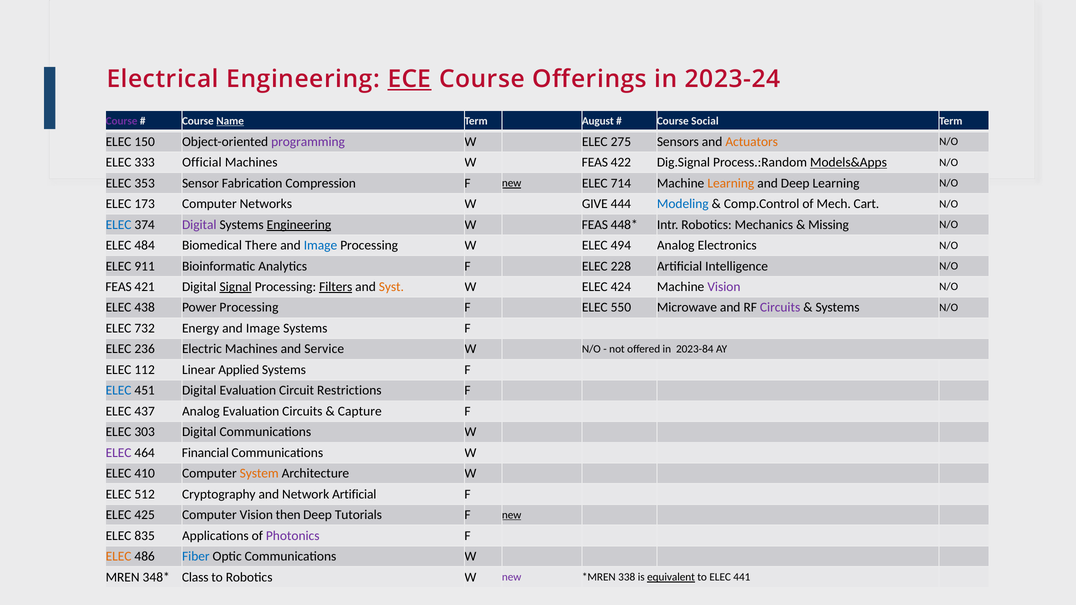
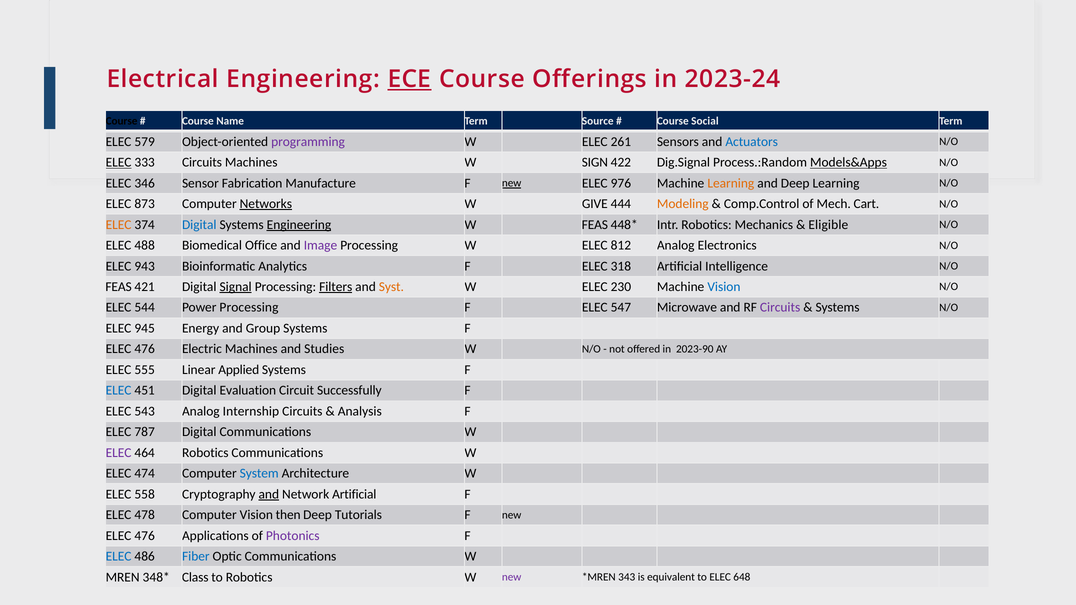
Course colour: purple -> black (122, 121)
Name underline: present -> none (230, 121)
August: August -> Source (598, 121)
150: 150 -> 579 (145, 142)
275: 275 -> 261 (621, 142)
Actuators colour: orange -> blue (752, 142)
ELEC underline: none -> present (119, 162)
333 Official: Official -> Circuits (202, 162)
Machines W FEAS: FEAS -> SIGN (595, 162)
353: 353 -> 346 (145, 183)
Compression: Compression -> Manufacture (321, 183)
714: 714 -> 976 (621, 183)
173: 173 -> 873 (145, 204)
Networks underline: none -> present (266, 204)
Modeling colour: blue -> orange (683, 204)
ELEC colour: blue -> orange (119, 225)
Digital colour: purple -> blue (199, 225)
Missing: Missing -> Eligible (828, 225)
484: 484 -> 488 (145, 245)
There: There -> Office (261, 245)
Image colour: blue -> purple (320, 245)
494: 494 -> 812 (621, 245)
911: 911 -> 943 (145, 266)
228: 228 -> 318 (621, 266)
424: 424 -> 230 (621, 287)
Vision colour: purple -> blue (724, 287)
438: 438 -> 544 (145, 308)
550: 550 -> 547 (621, 308)
732: 732 -> 945 (145, 328)
Energy and Image: Image -> Group (263, 328)
236: 236 -> 476 (145, 349)
Service: Service -> Studies (324, 349)
2023-84: 2023-84 -> 2023-90 (695, 349)
112: 112 -> 555 (145, 370)
Restrictions: Restrictions -> Successfully (349, 391)
437: 437 -> 543 (145, 411)
Analog Evaluation: Evaluation -> Internship (251, 411)
Capture: Capture -> Analysis (360, 411)
303: 303 -> 787 (145, 432)
464 Financial: Financial -> Robotics (205, 453)
410: 410 -> 474 (145, 474)
System colour: orange -> blue (259, 474)
512: 512 -> 558 (145, 494)
and underline: none -> present (269, 494)
425: 425 -> 478 (145, 515)
new underline: present -> none (512, 515)
835: 835 -> 476 (145, 536)
ELEC colour: orange -> blue (119, 557)
338: 338 -> 343 (627, 577)
equivalent underline: present -> none (671, 577)
441: 441 -> 648 (742, 577)
